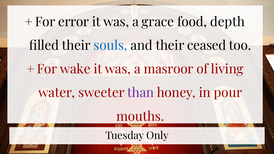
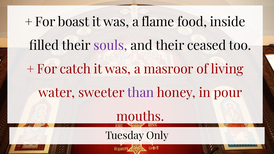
error: error -> boast (74, 22)
grace: grace -> flame (158, 22)
depth: depth -> inside (228, 22)
souls colour: blue -> purple (110, 46)
wake: wake -> catch (75, 69)
